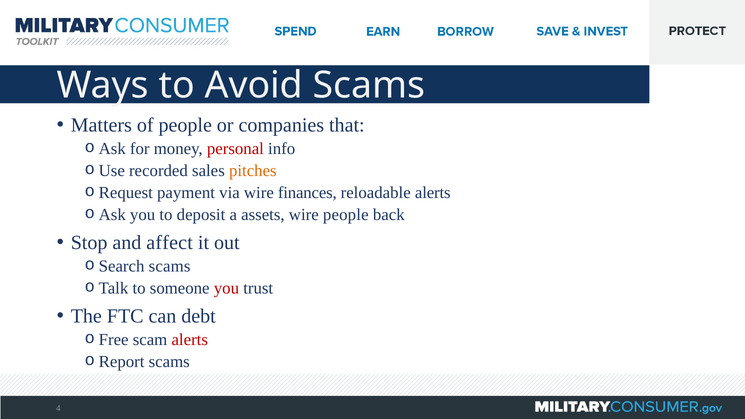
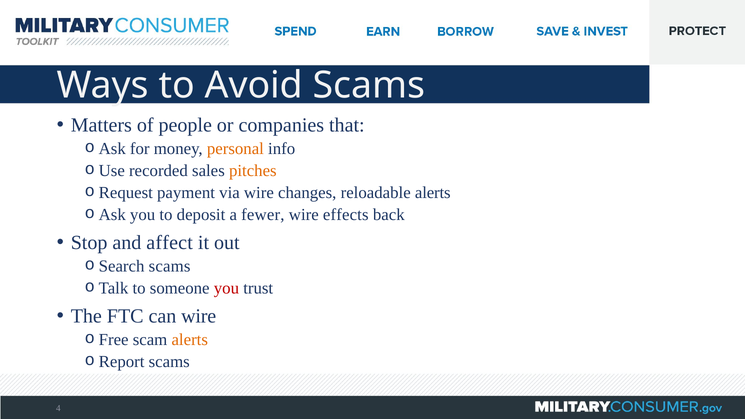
personal colour: red -> orange (235, 149)
finances: finances -> changes (307, 193)
assets: assets -> fewer (263, 215)
wire people: people -> effects (346, 215)
can debt: debt -> wire (199, 316)
alerts colour: red -> orange (190, 340)
